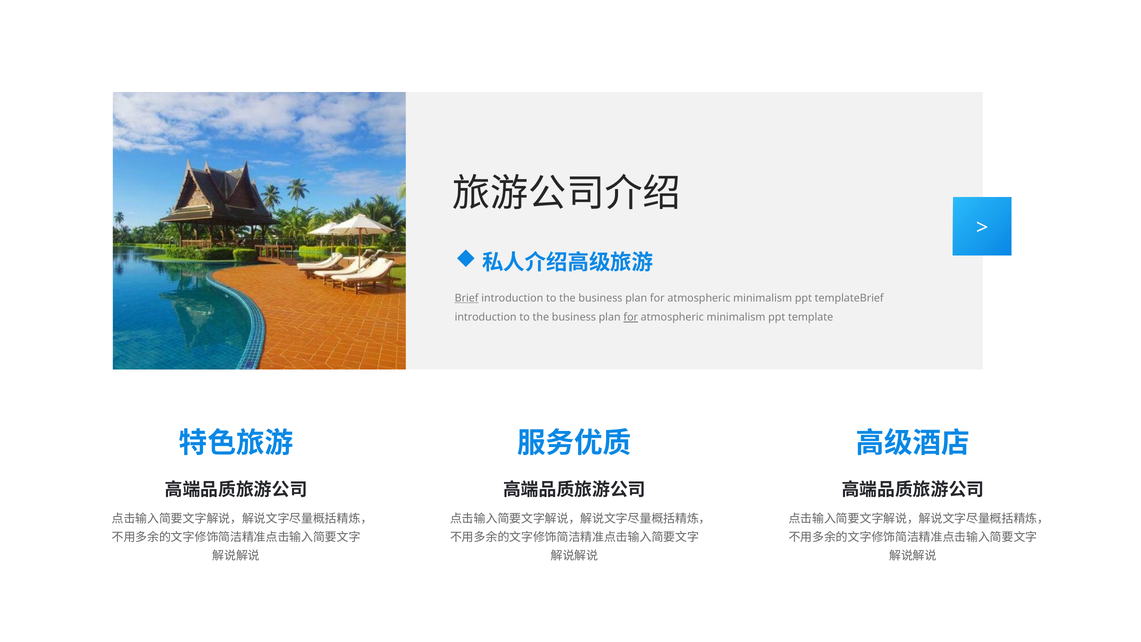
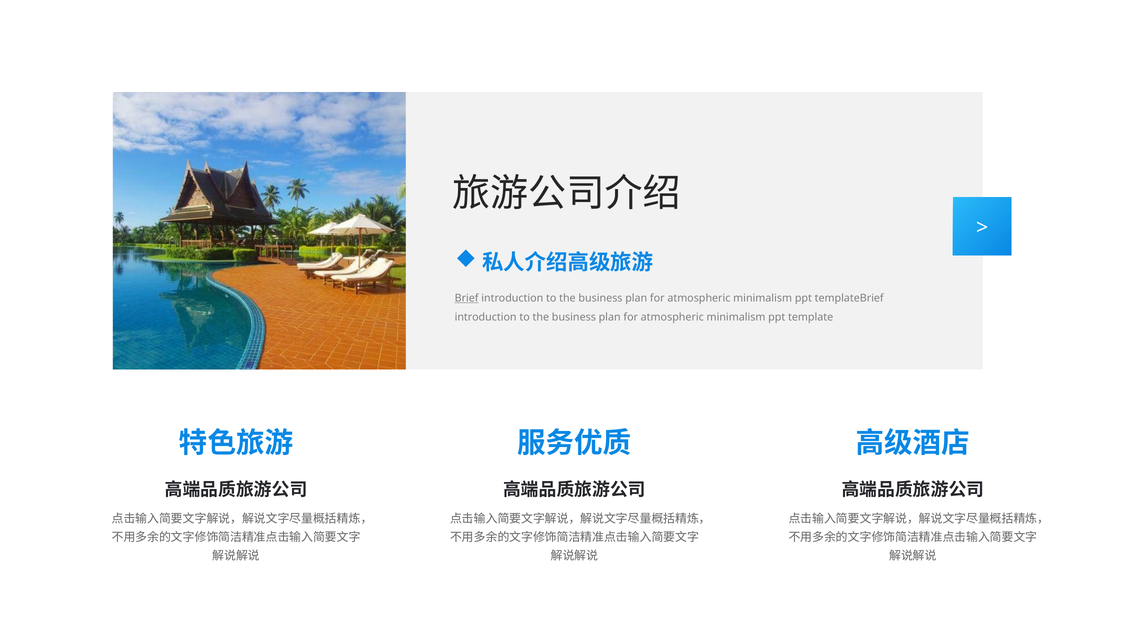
for underline: present -> none (631, 317)
